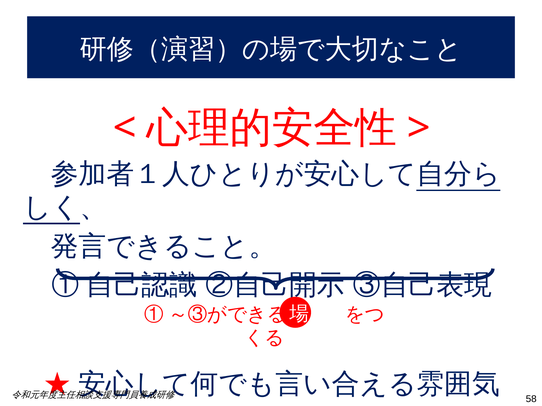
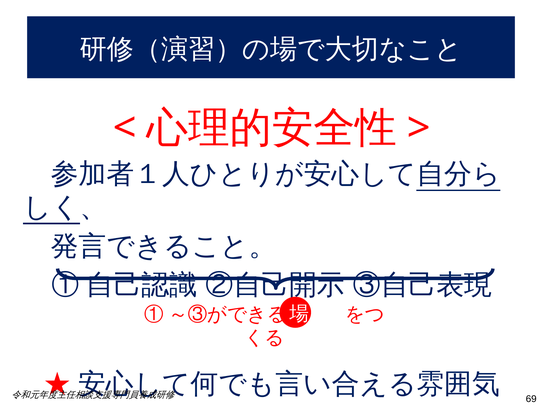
58: 58 -> 69 (531, 399)
